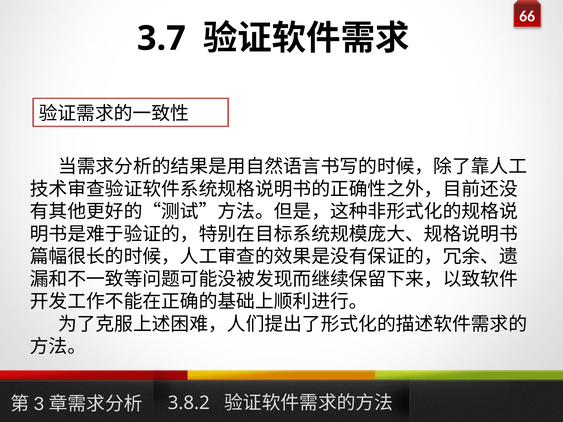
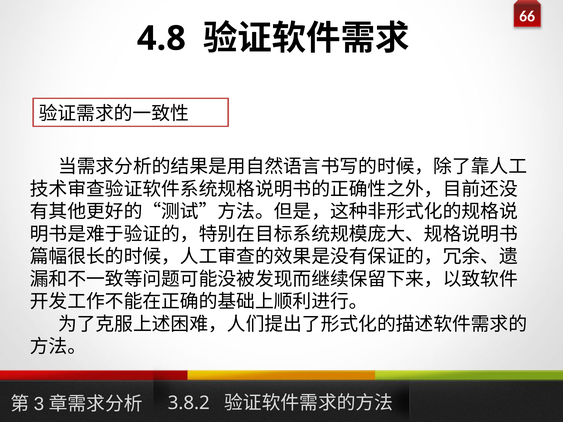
3.7: 3.7 -> 4.8 (161, 38)
